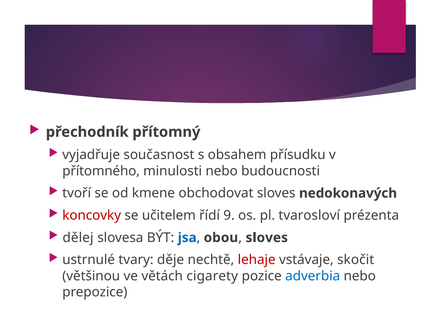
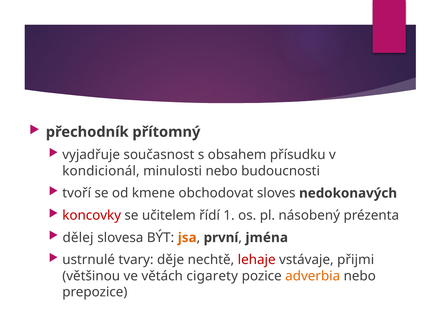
přítomného: přítomného -> kondicionál (101, 171)
9: 9 -> 1 (229, 215)
tvarosloví: tvarosloví -> násobený (309, 215)
jsa colour: blue -> orange (187, 238)
obou: obou -> první (221, 238)
sloves: sloves -> jména (267, 238)
skočit: skočit -> přijmi (356, 260)
adverbia colour: blue -> orange (313, 276)
